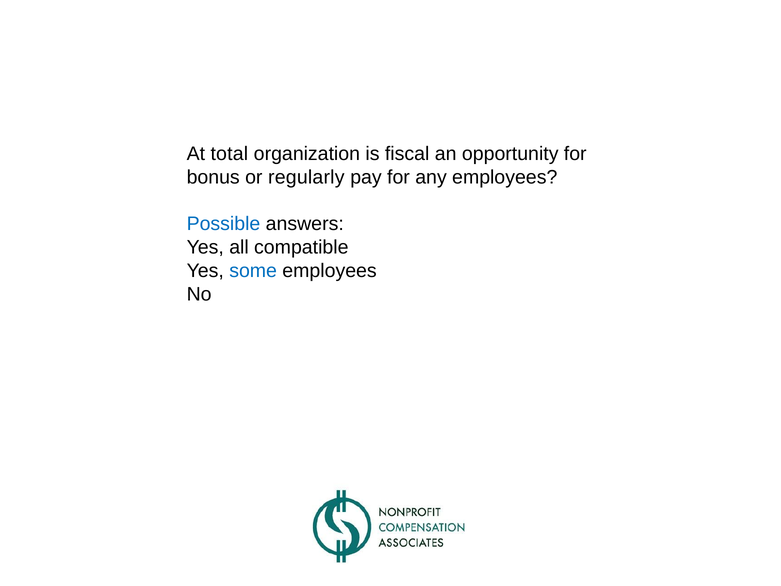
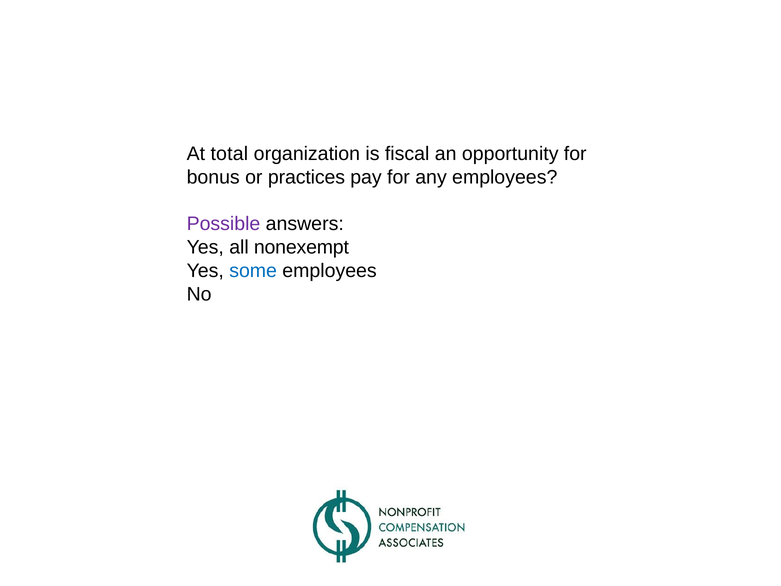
regularly: regularly -> practices (306, 177)
Possible colour: blue -> purple (223, 224)
compatible: compatible -> nonexempt (301, 247)
